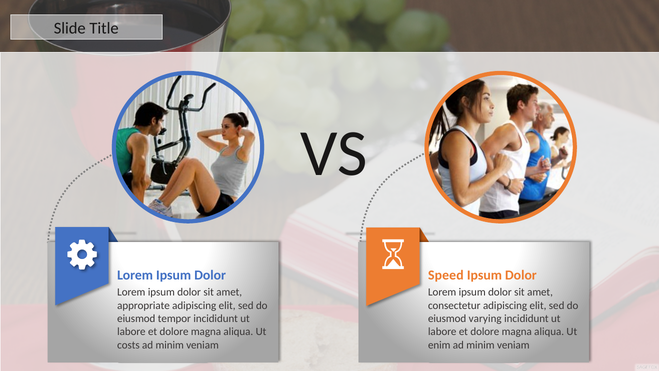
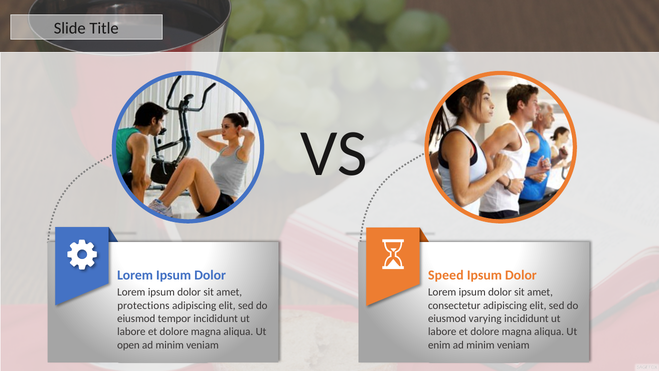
appropriate: appropriate -> protections (143, 305)
costs: costs -> open (128, 345)
